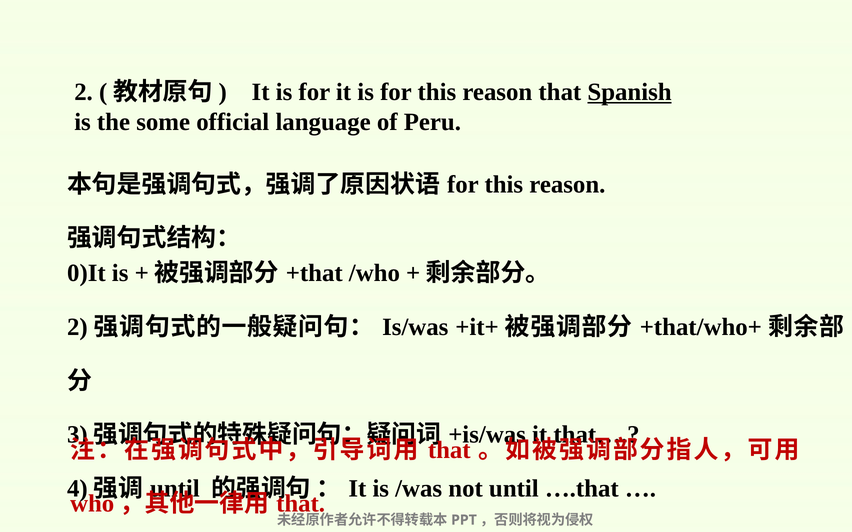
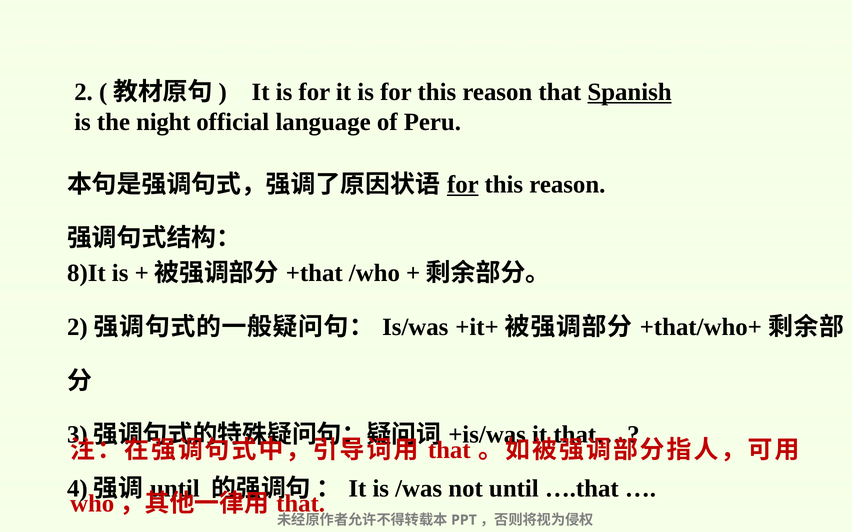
some: some -> night (163, 122)
for underline: none -> present (463, 185)
0)It: 0)It -> 8)It (86, 273)
